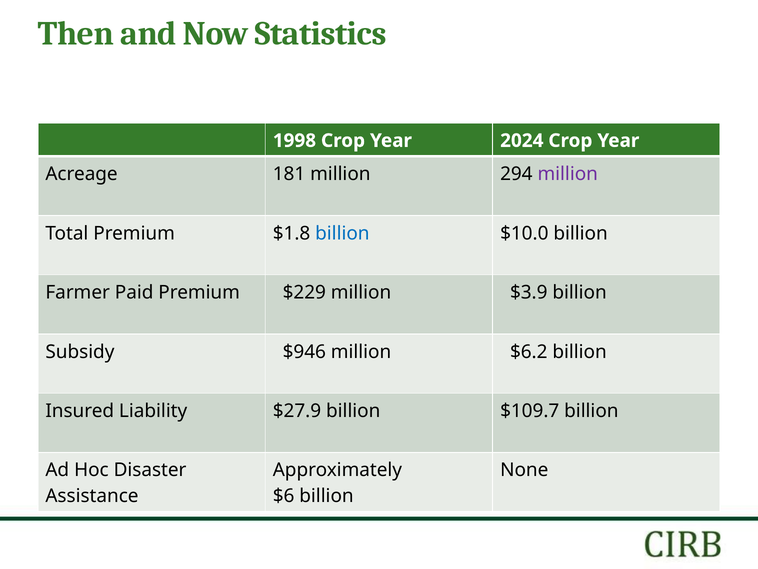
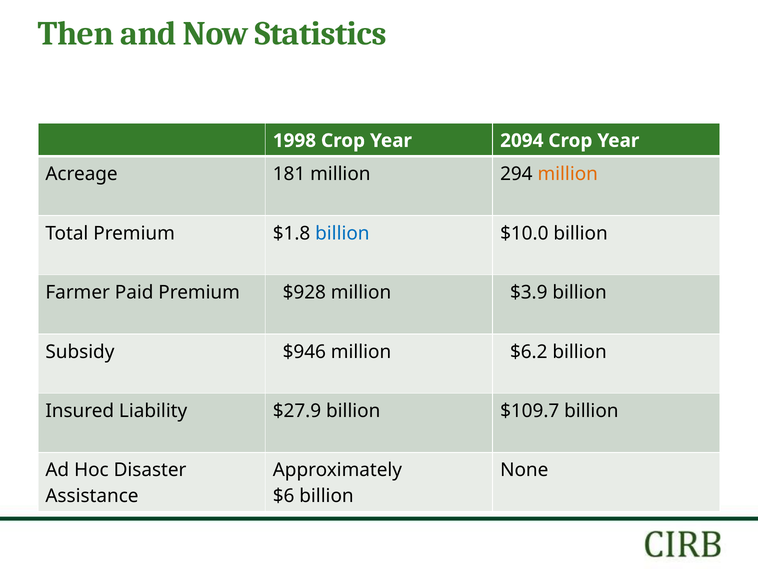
2024: 2024 -> 2094 (522, 141)
million colour: purple -> orange (568, 174)
$229: $229 -> $928 (304, 292)
